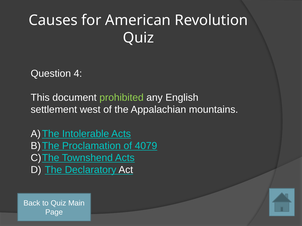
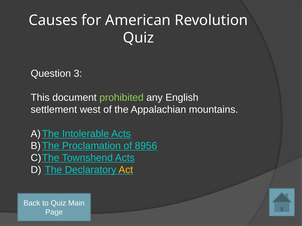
4: 4 -> 3 (78, 74)
4079: 4079 -> 8956 (146, 146)
Act colour: white -> yellow (126, 170)
